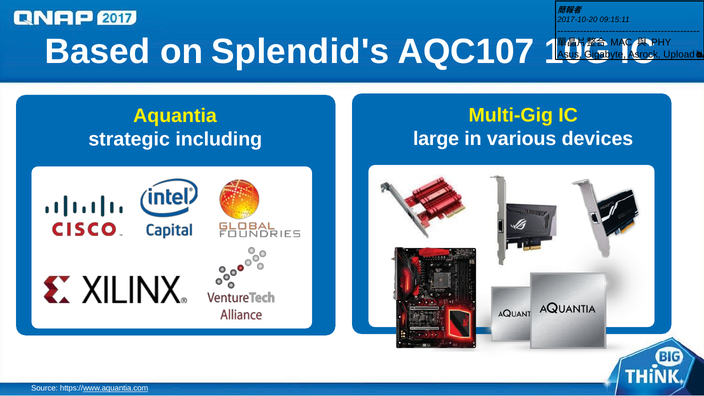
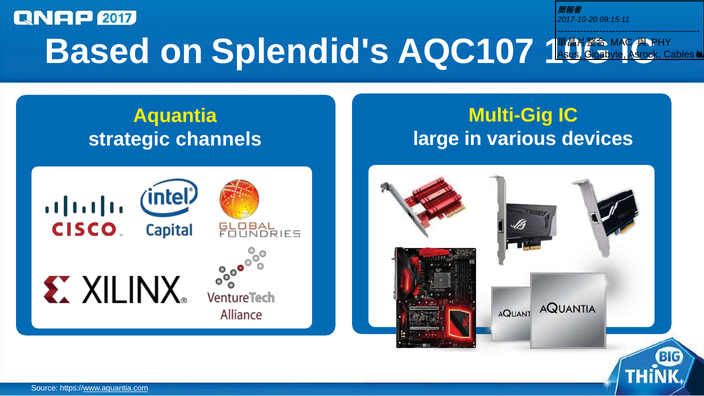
Upload: Upload -> Cables (679, 54)
including: including -> channels (219, 139)
